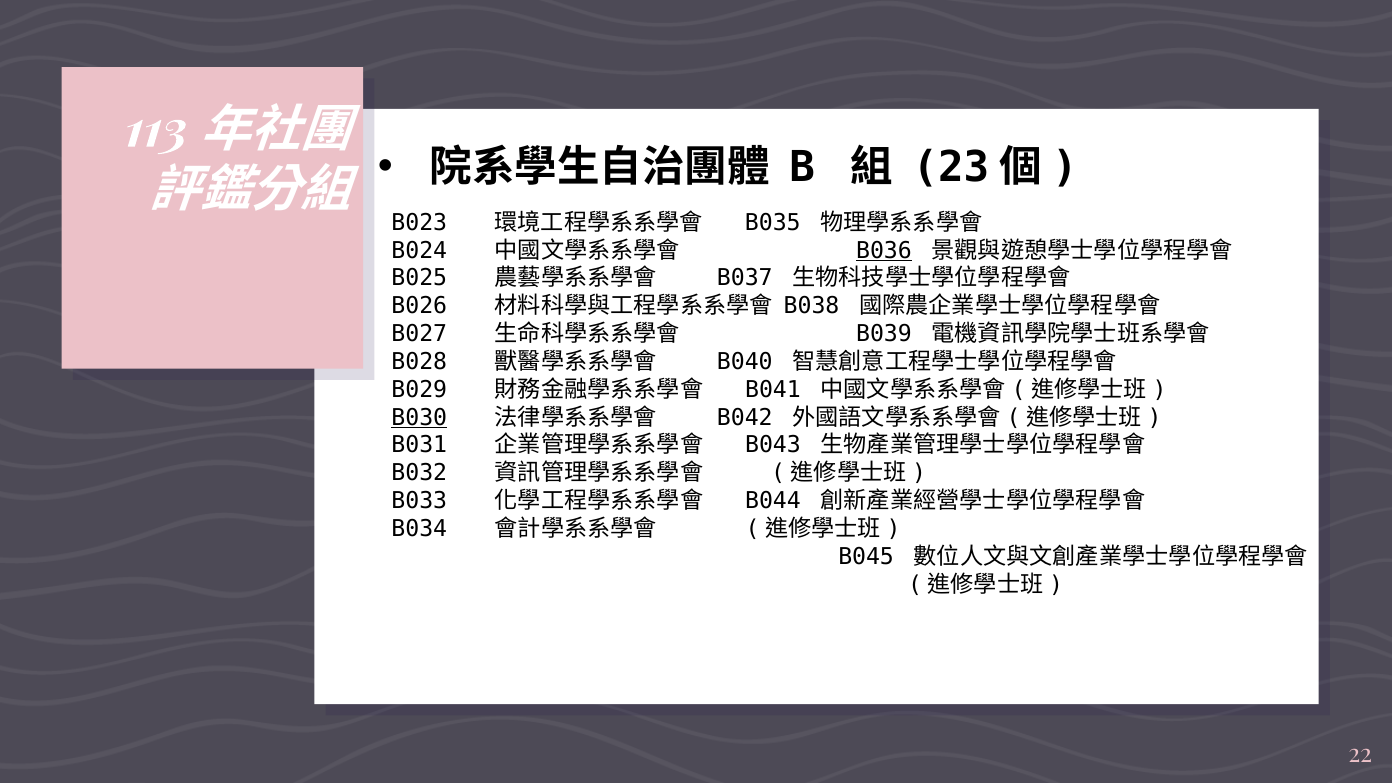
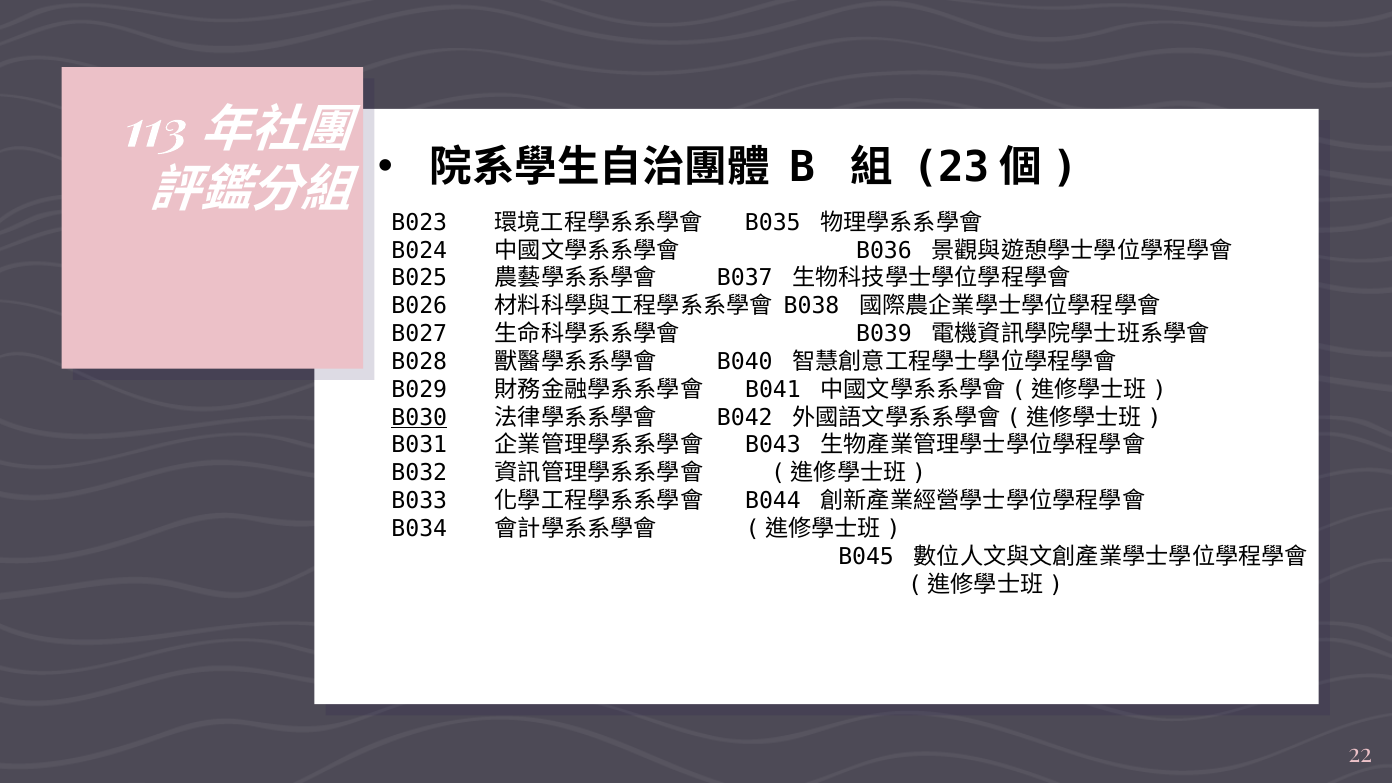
B036 underline: present -> none (884, 250)
